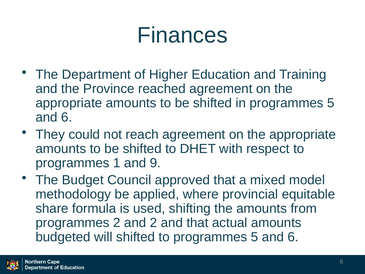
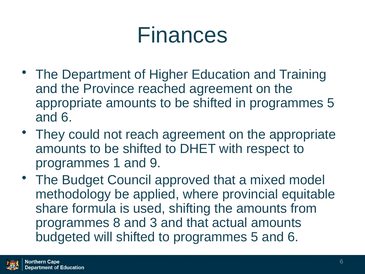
programmes 2: 2 -> 8 (117, 223)
and 2: 2 -> 3 (154, 223)
